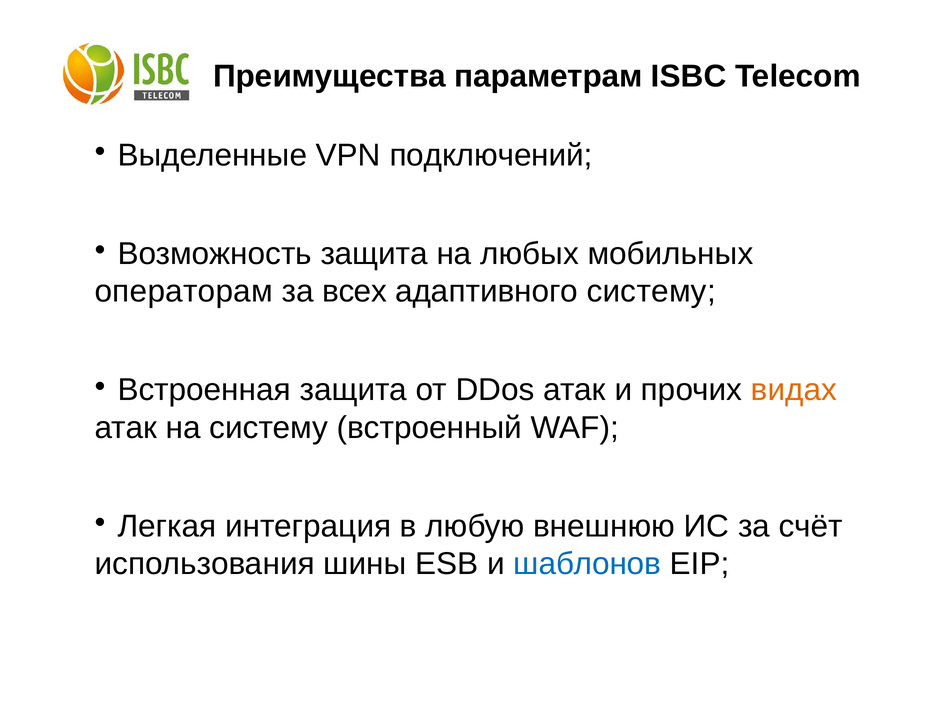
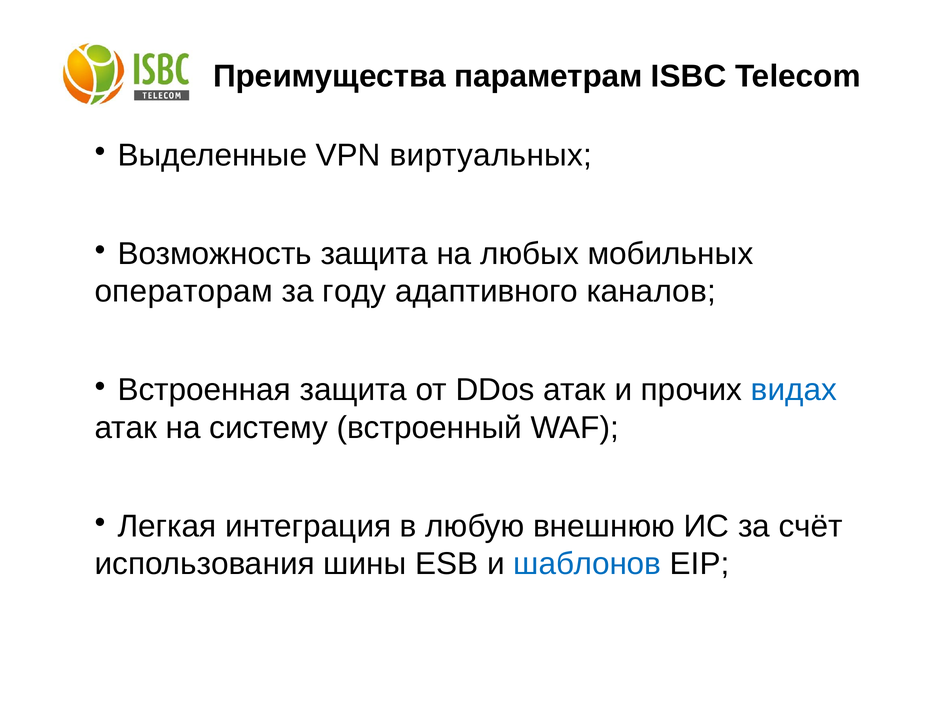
подключений: подключений -> виртуальных (491, 155)
всех: всех -> году (354, 292)
адаптивного систему: систему -> каналов (651, 292)
видах colour: orange -> blue (794, 390)
